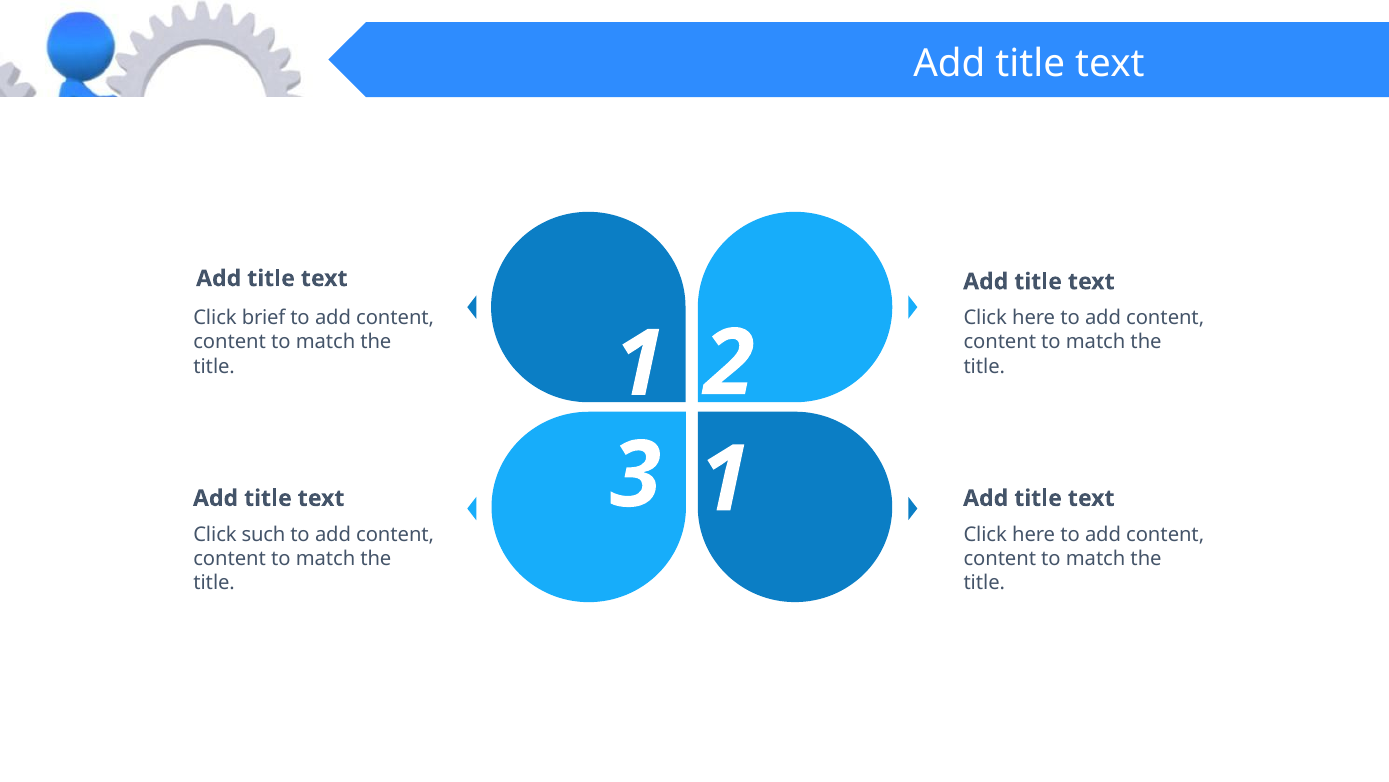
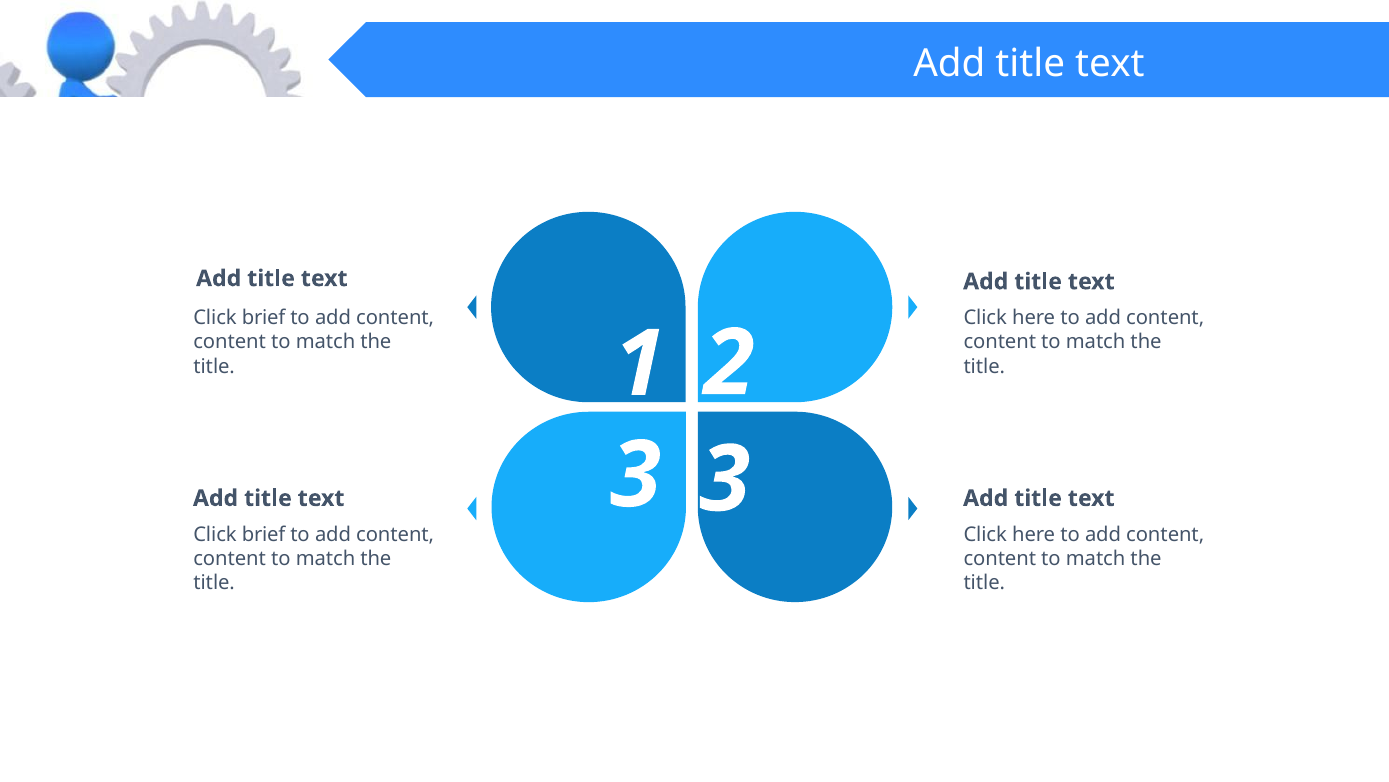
3 1: 1 -> 3 (725, 479)
such: such -> brief (264, 534)
